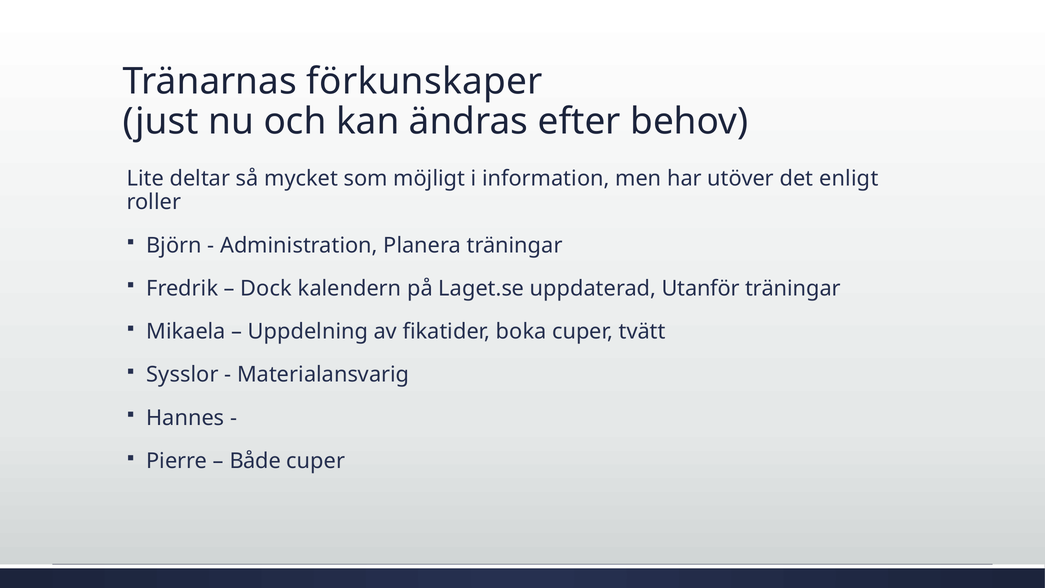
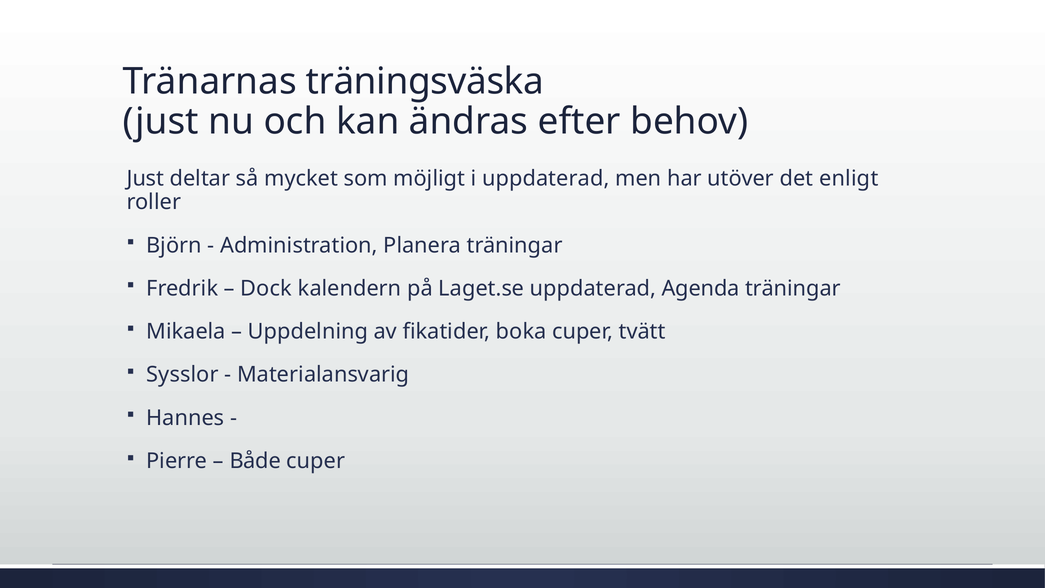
förkunskaper: förkunskaper -> träningsväska (425, 82)
Lite: Lite -> Just (145, 179)
i information: information -> uppdaterad (546, 179)
Utanför: Utanför -> Agenda (701, 288)
